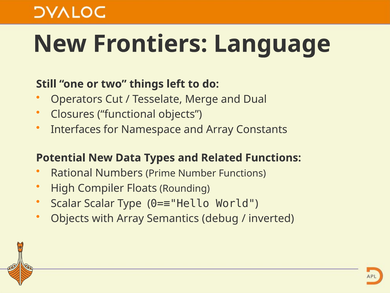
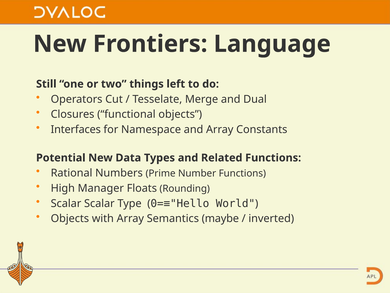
Compiler: Compiler -> Manager (101, 188)
debug: debug -> maybe (220, 218)
